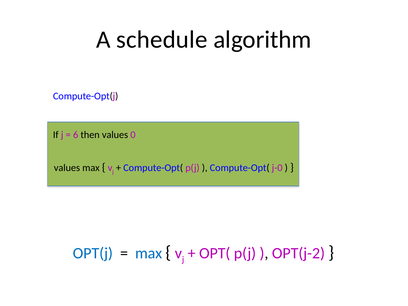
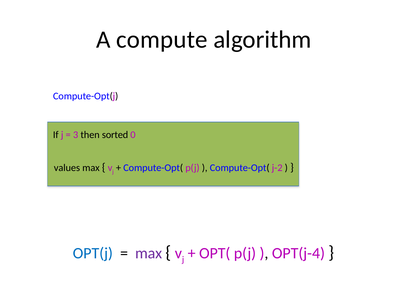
schedule: schedule -> compute (162, 39)
6: 6 -> 3 (76, 135)
then values: values -> sorted (115, 135)
j-0: j-0 -> j-2 (277, 168)
max colour: blue -> purple (149, 253)
OPT(j-2: OPT(j-2 -> OPT(j-4 (298, 253)
